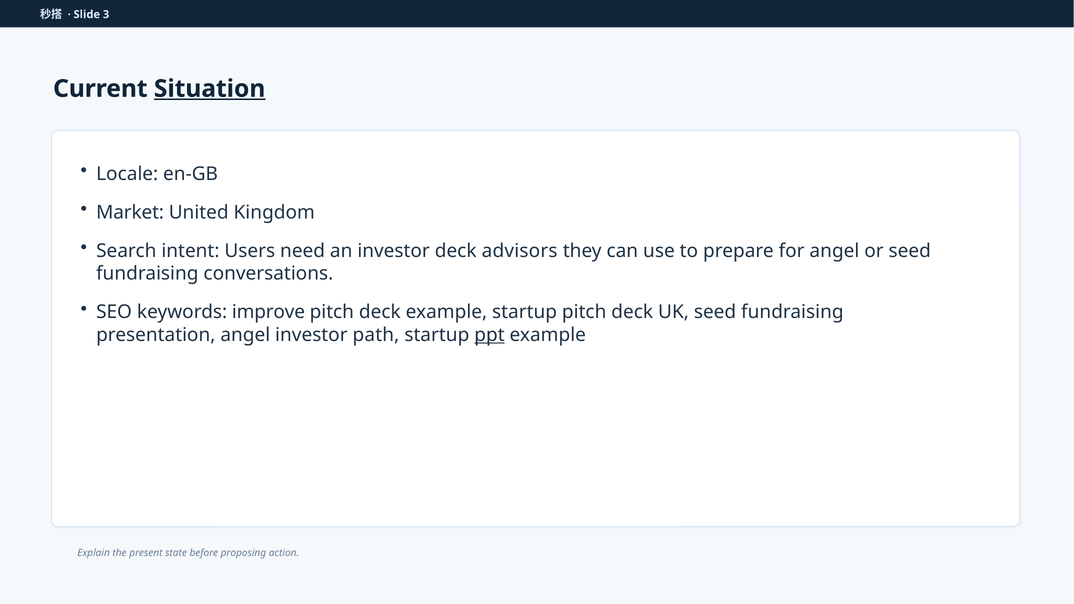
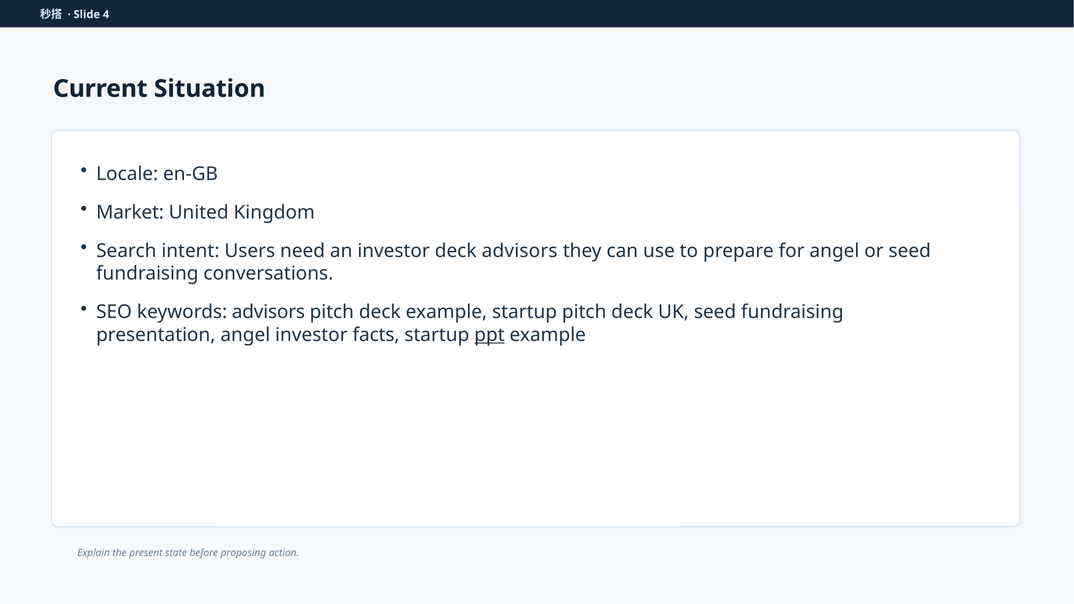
3: 3 -> 4 (106, 14)
Situation underline: present -> none (210, 89)
keywords improve: improve -> advisors (268, 312)
path: path -> facts (376, 335)
